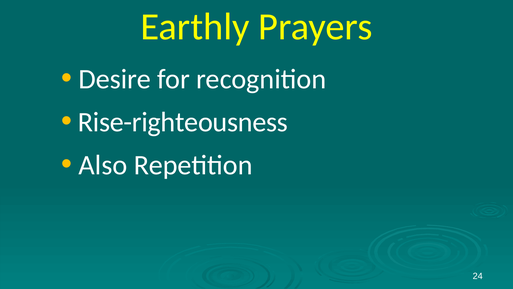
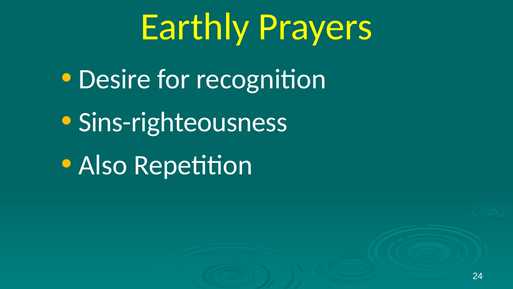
Rise-righteousness: Rise-righteousness -> Sins-righteousness (183, 122)
